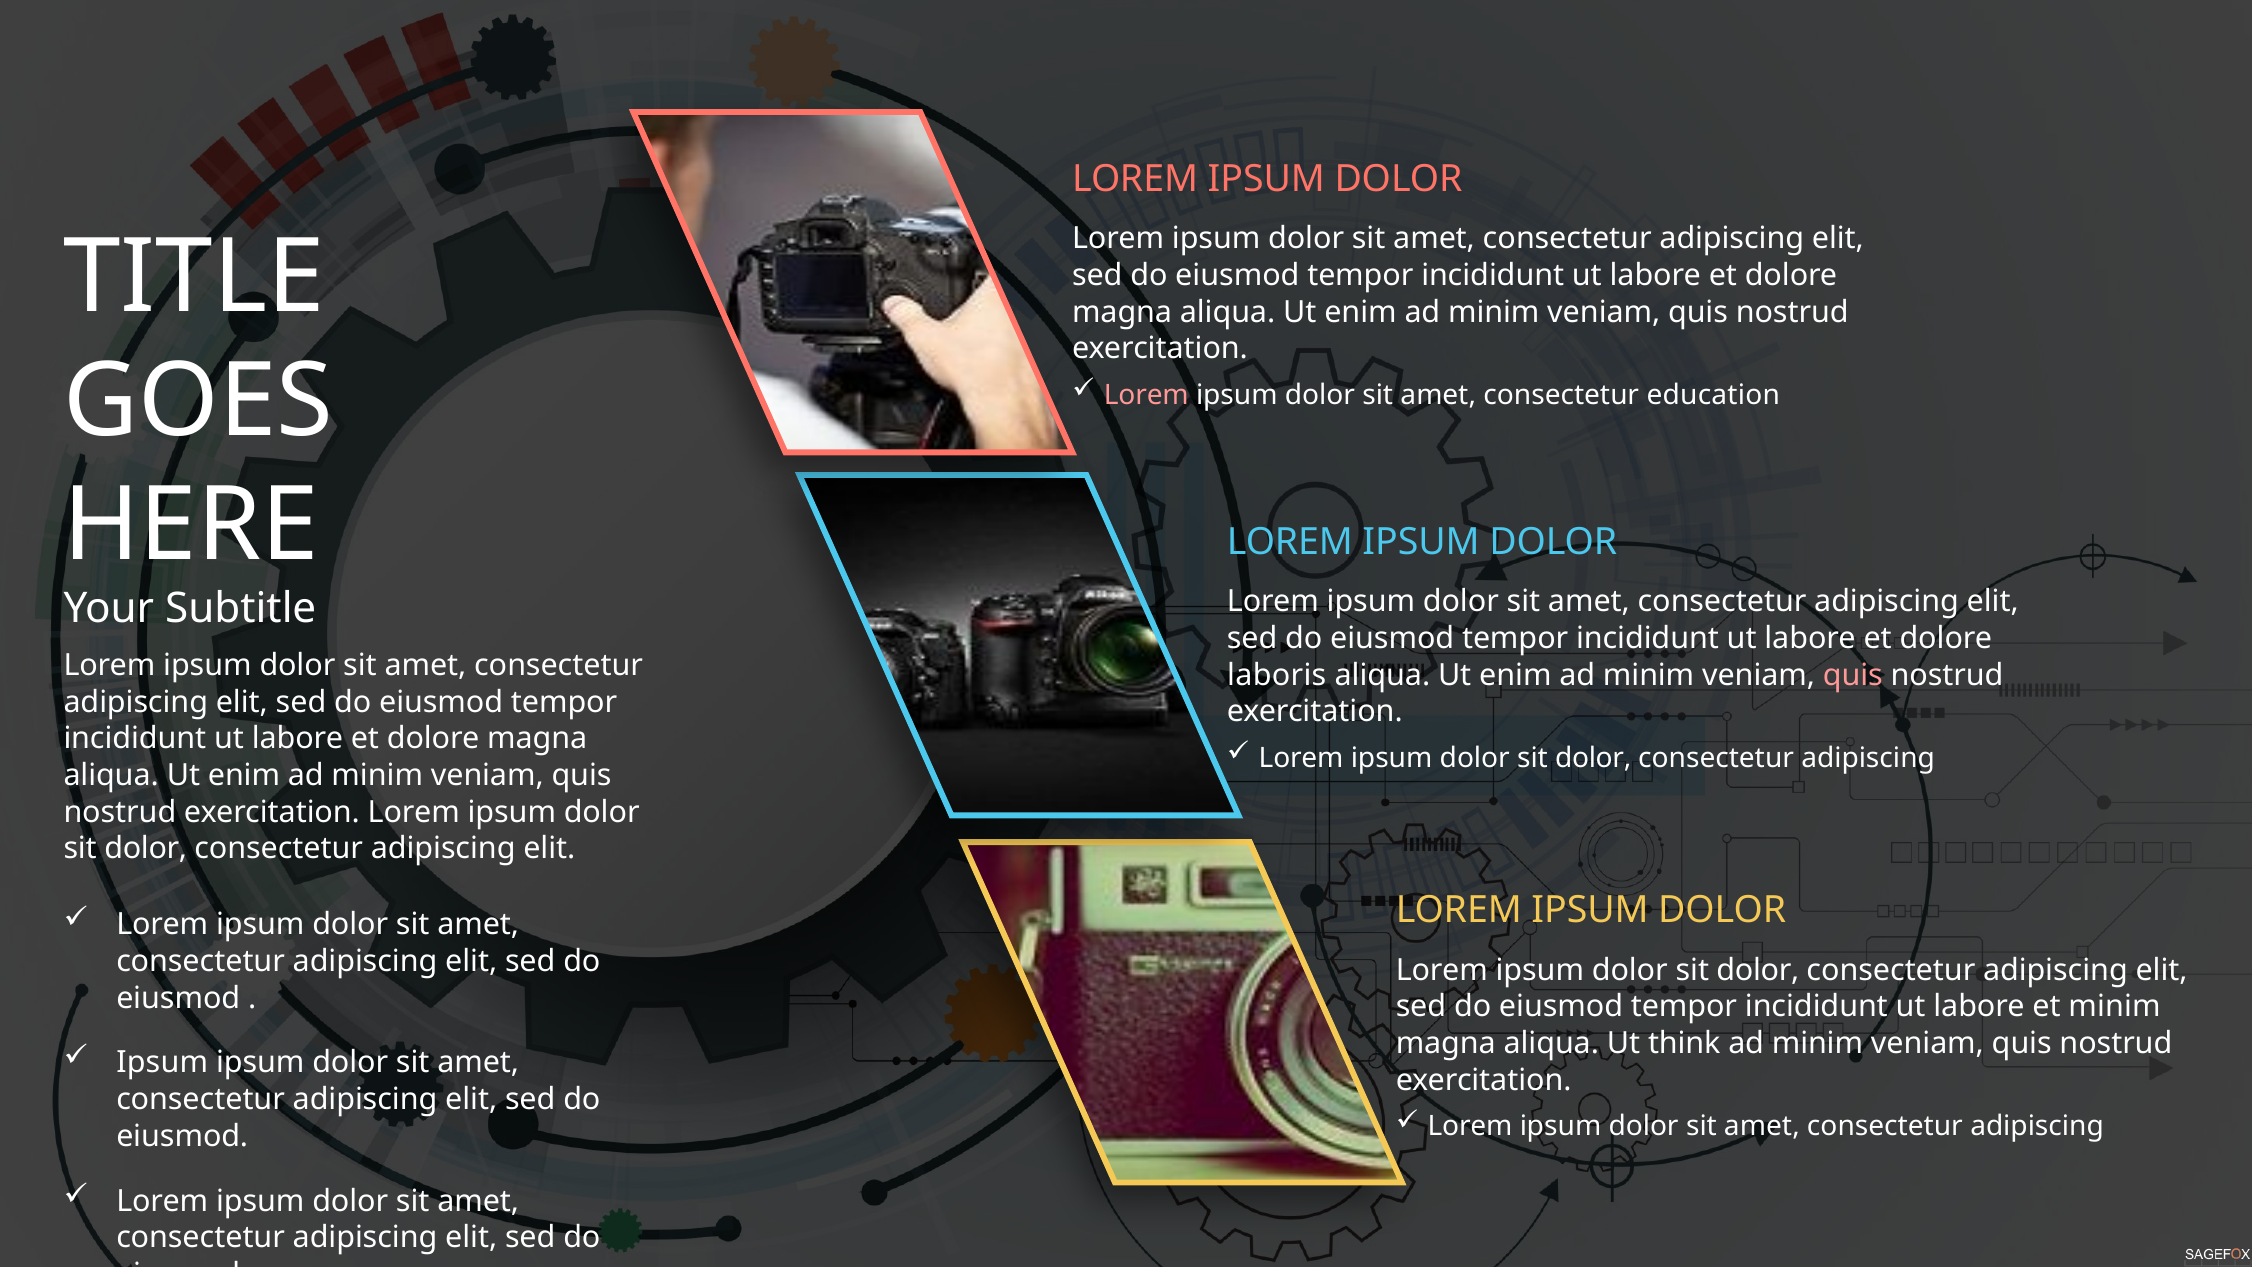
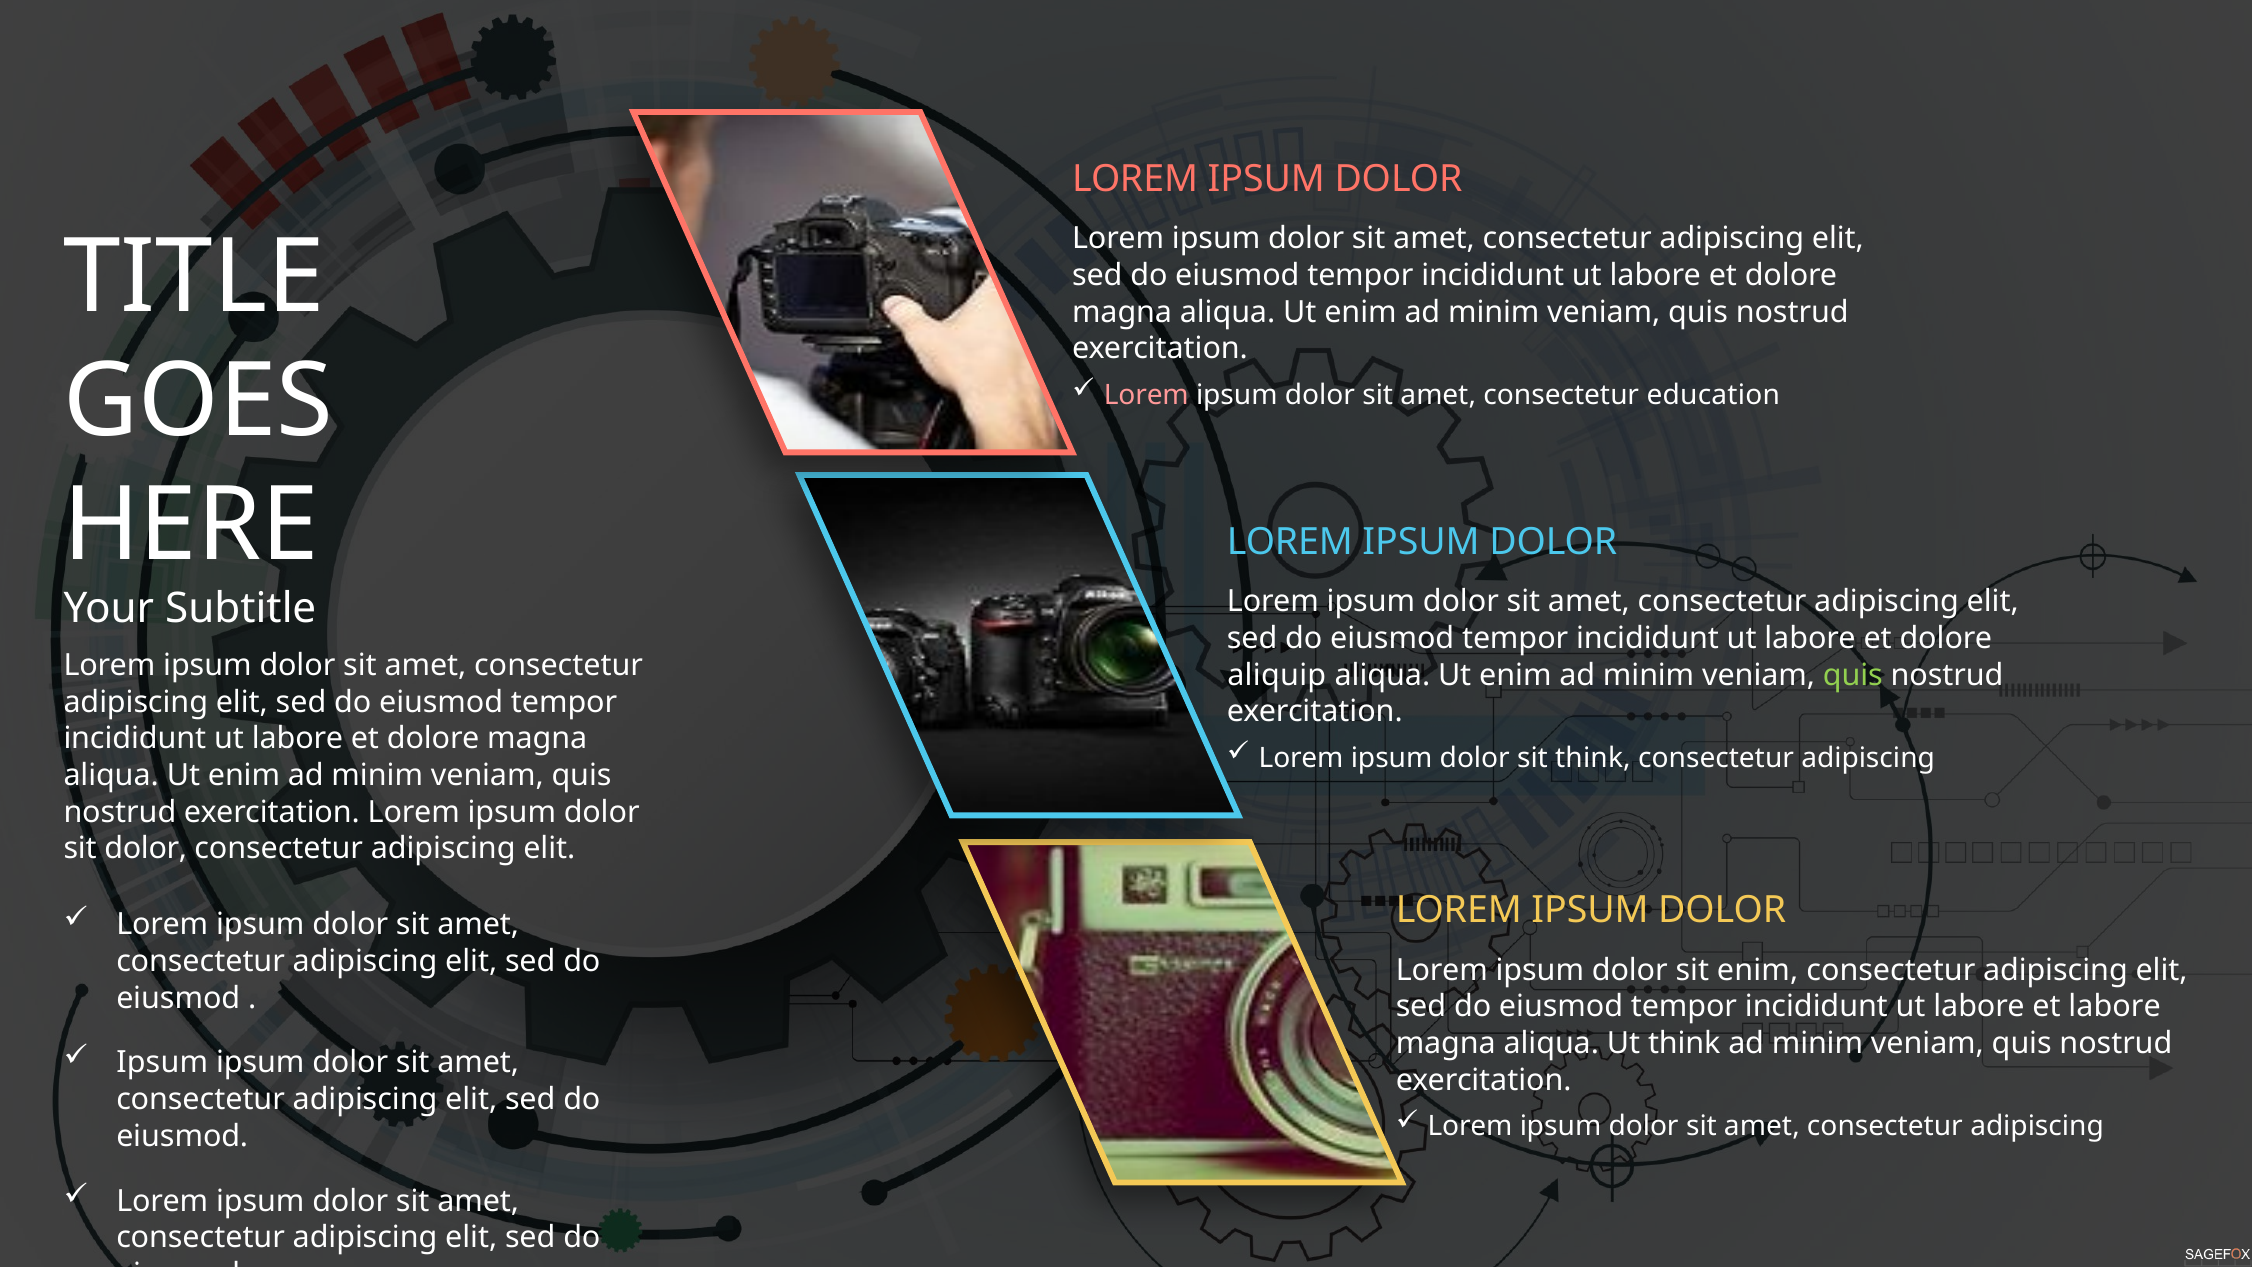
laboris: laboris -> aliquip (1277, 675)
quis colour: pink -> light green (1853, 675)
dolor: dolor -> think (1593, 758)
dolor: dolor -> enim (1758, 970)
et minim: minim -> labore (2115, 1007)
